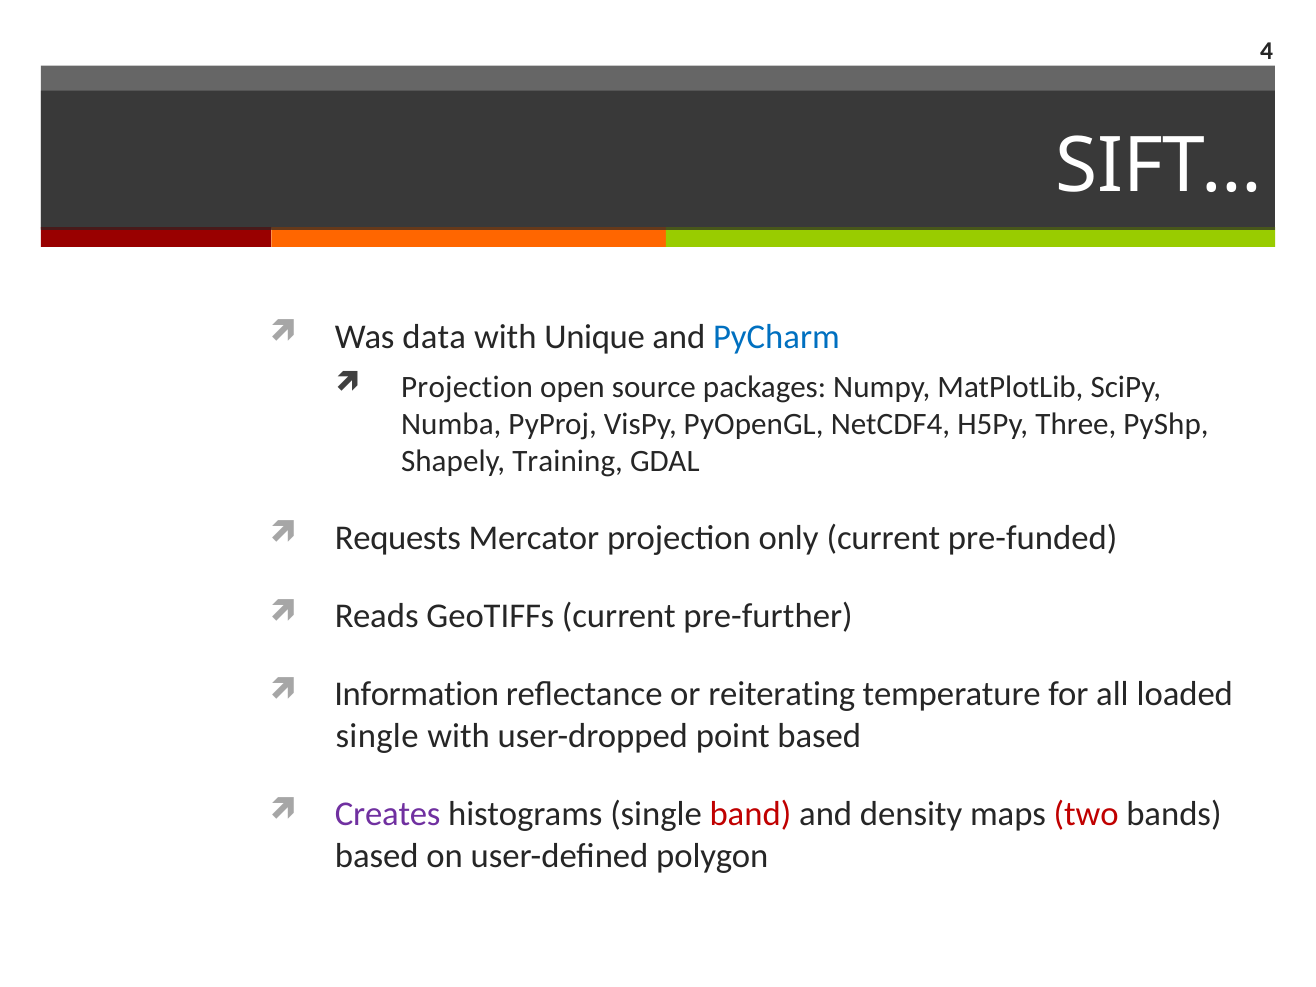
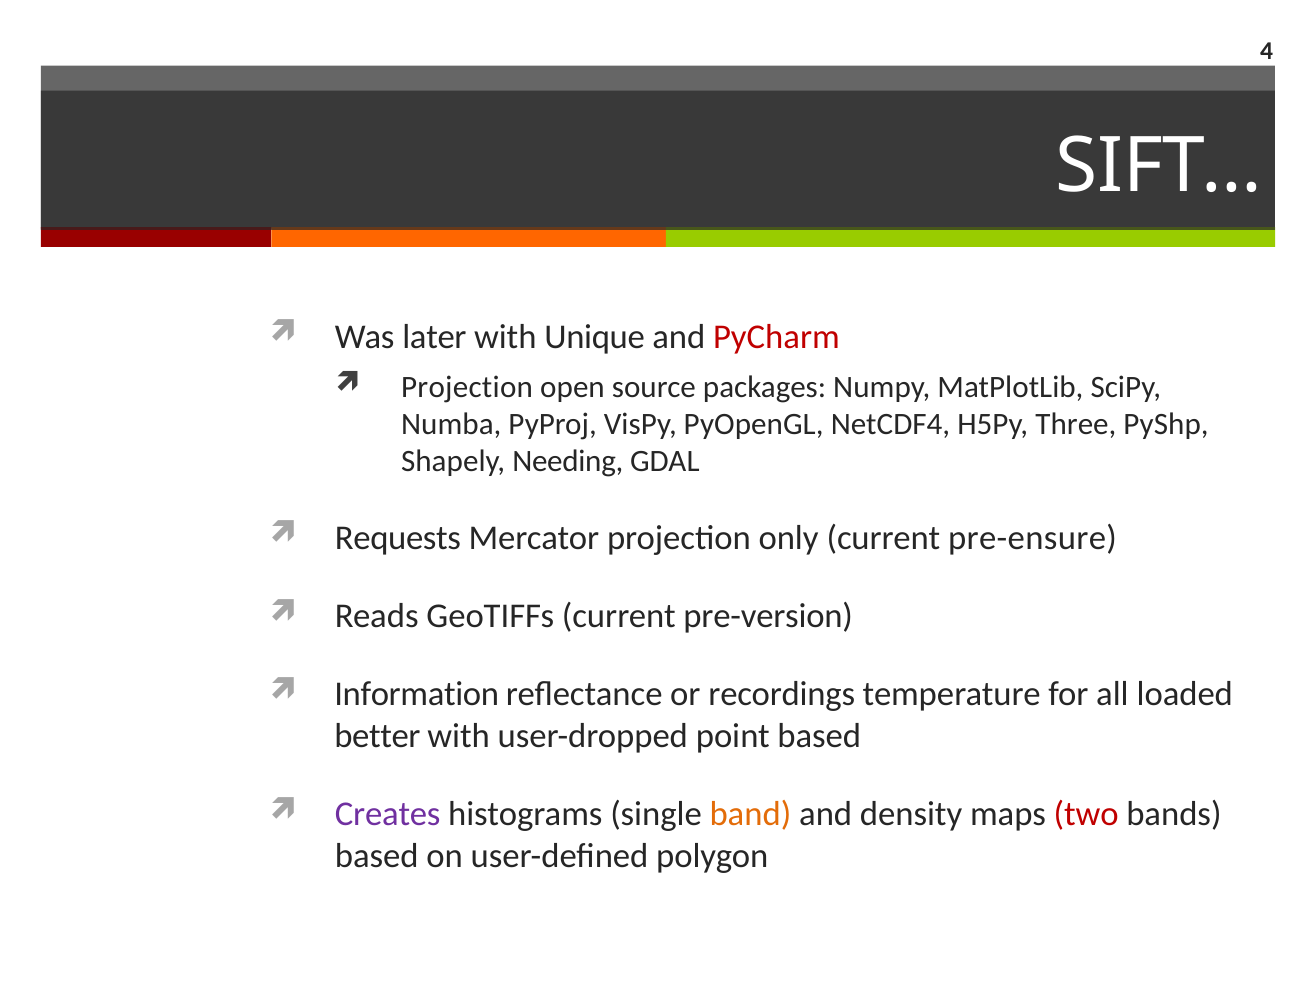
data: data -> later (434, 337)
PyCharm colour: blue -> red (776, 337)
Training: Training -> Needing (568, 462)
pre-funded: pre-funded -> pre-ensure (1032, 538)
pre-further: pre-further -> pre-version (768, 616)
reiterating: reiterating -> recordings (782, 695)
single: single -> better (377, 736)
band colour: red -> orange (750, 814)
